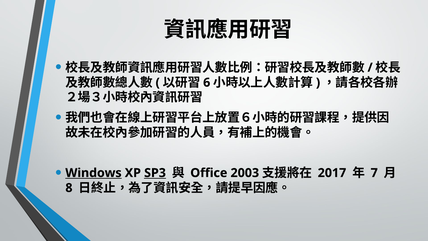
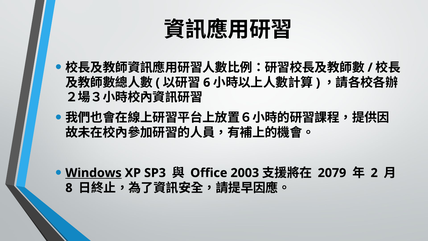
SP3 underline: present -> none (155, 173)
2017: 2017 -> 2079 (332, 173)
7: 7 -> 2 (374, 173)
